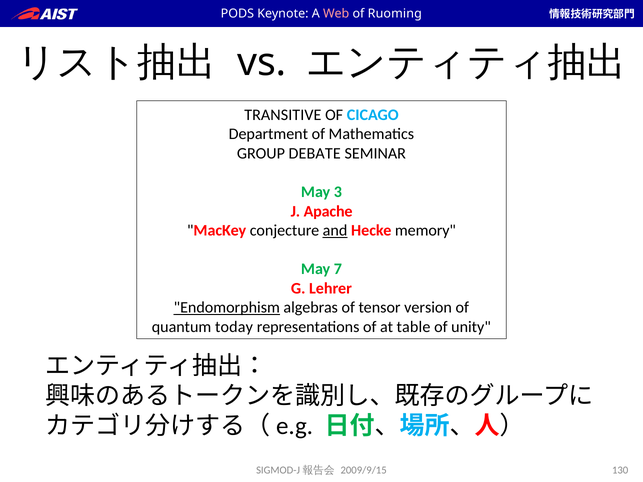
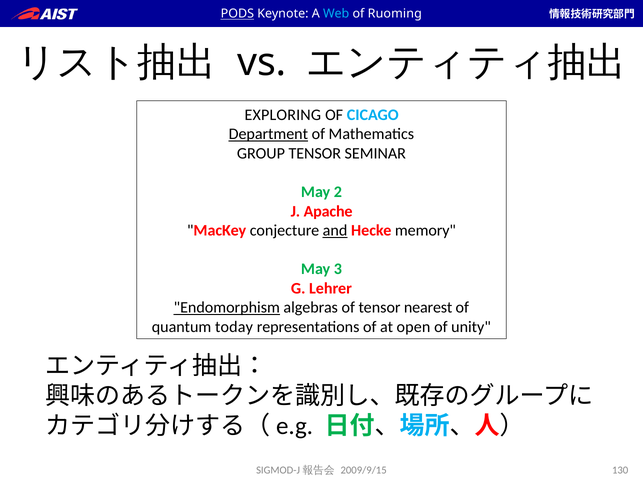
PODS underline: none -> present (237, 14)
Web colour: pink -> light blue (336, 14)
TRANSITIVE: TRANSITIVE -> EXPLORING (283, 115)
Department underline: none -> present (268, 134)
GROUP DEBATE: DEBATE -> TENSOR (315, 154)
3: 3 -> 2 (338, 192)
7: 7 -> 3 (338, 269)
version: version -> nearest (428, 308)
table: table -> open (413, 327)
